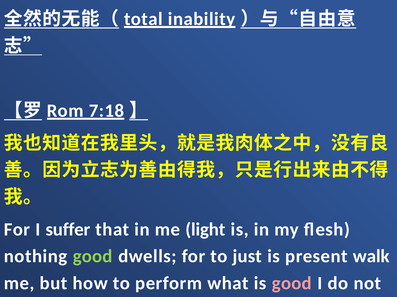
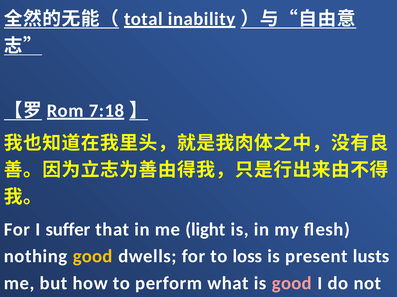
good colour: light green -> yellow (93, 257)
just: just -> loss (247, 257)
walk: walk -> lusts (371, 257)
